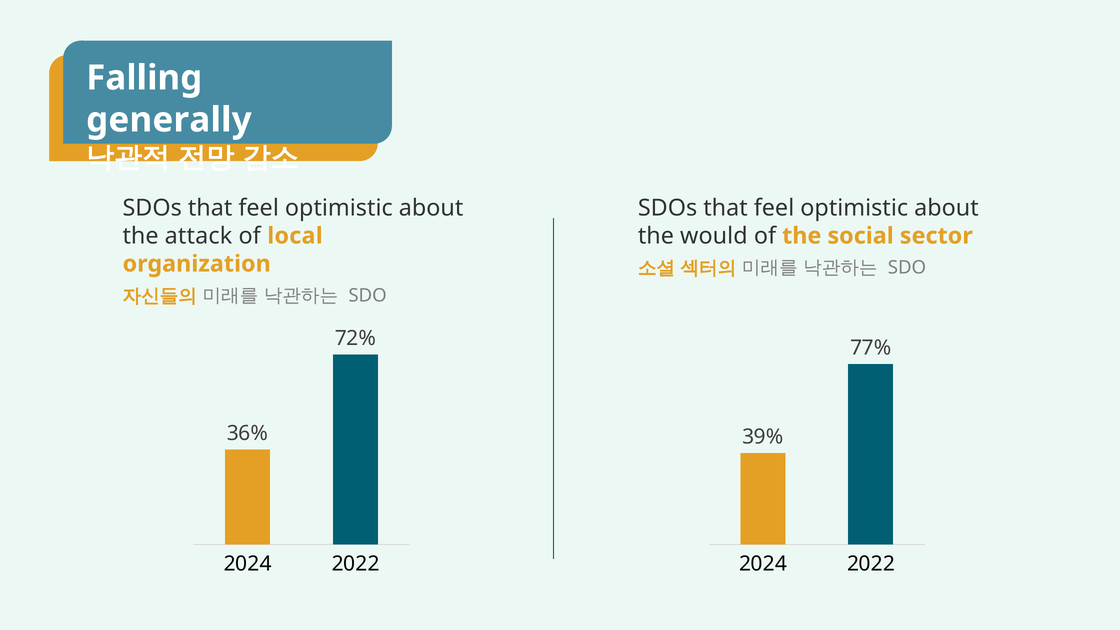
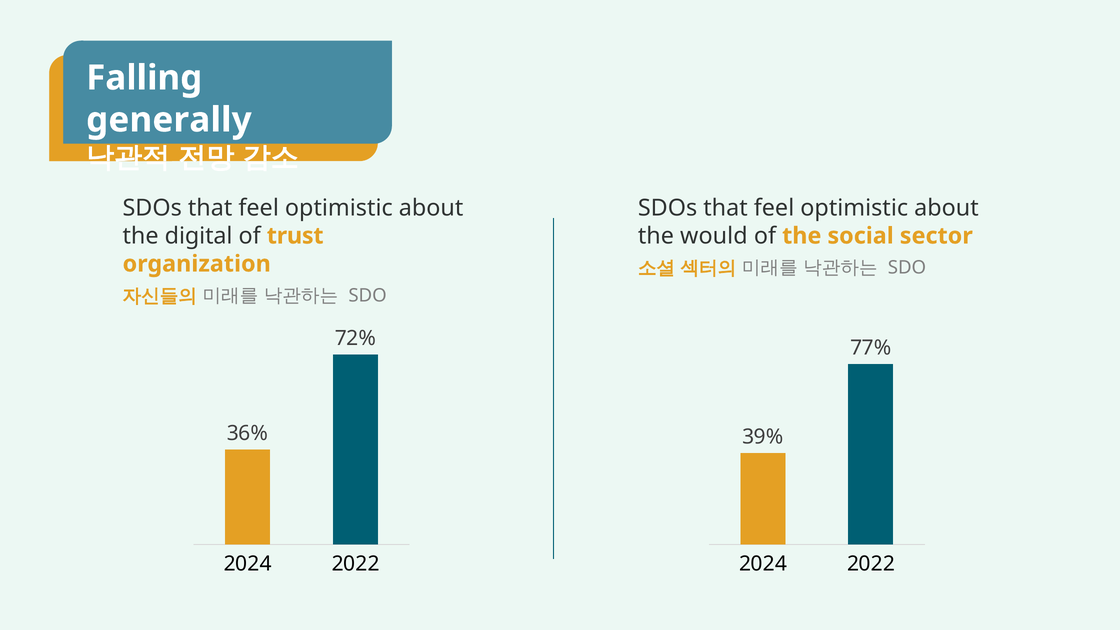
attack: attack -> digital (199, 236)
local: local -> trust (295, 236)
